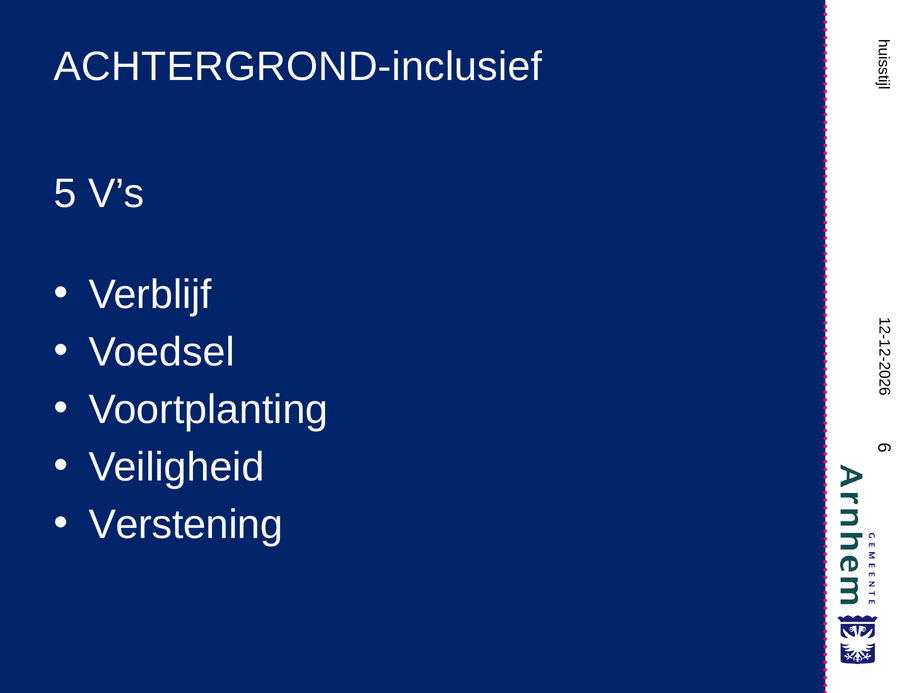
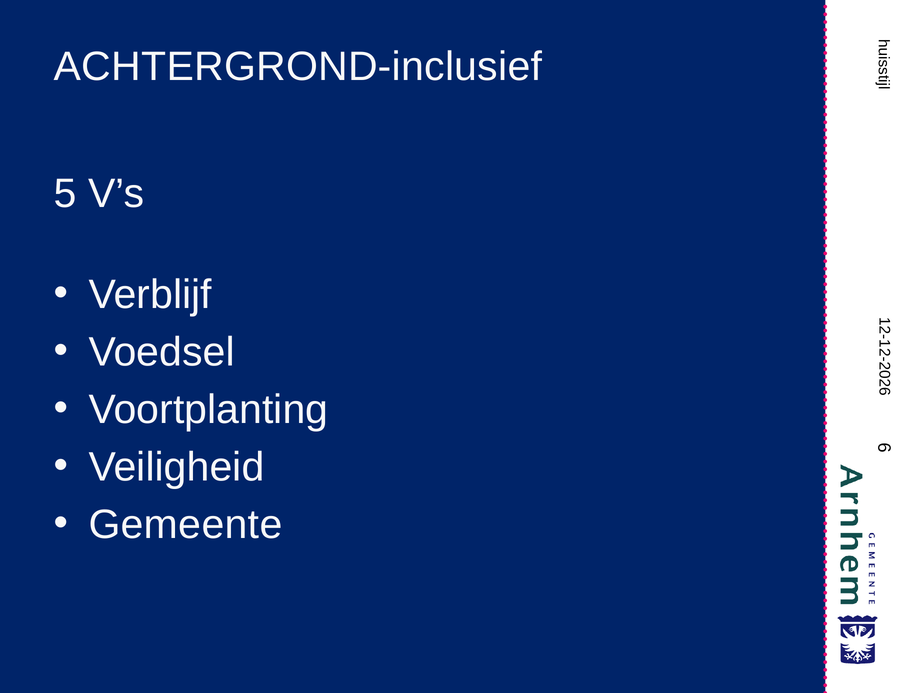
Verstening: Verstening -> Gemeente (185, 525)
